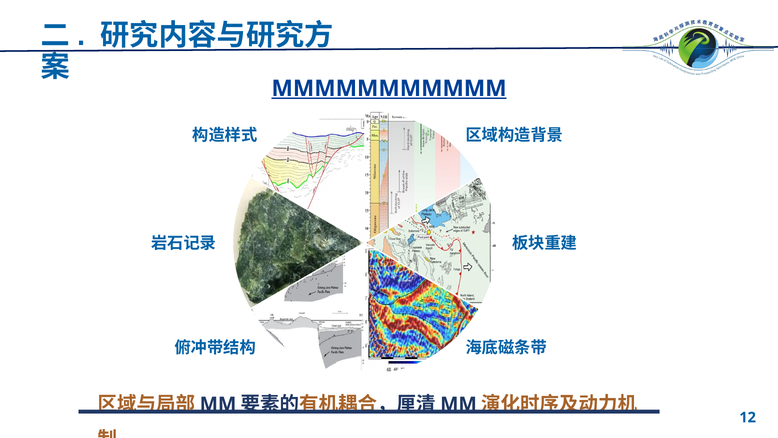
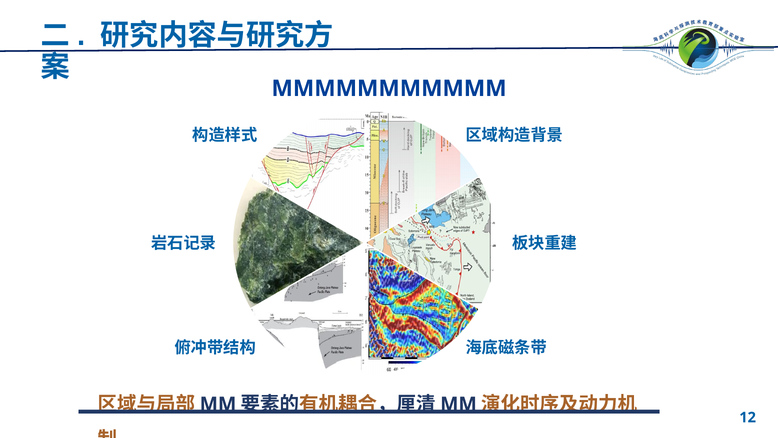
MMMMMMMMMMM underline: present -> none (389, 88)
